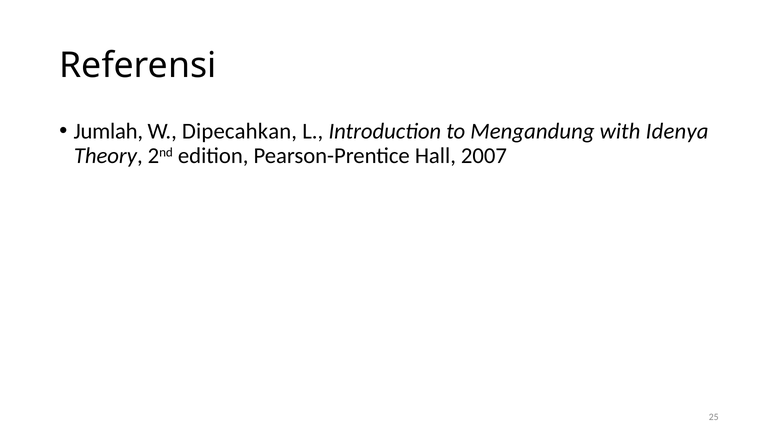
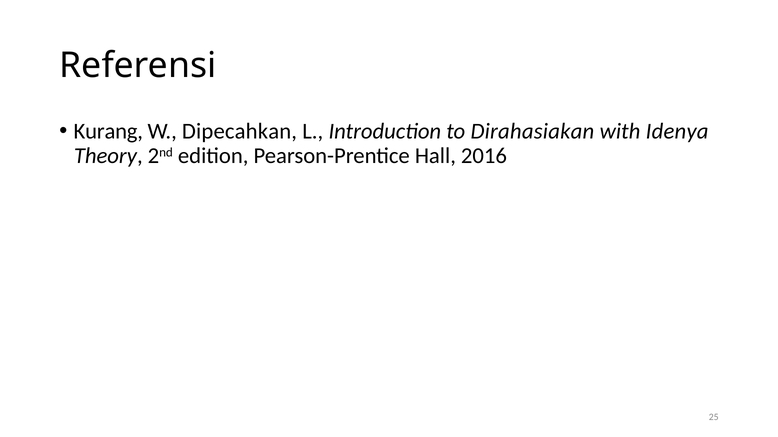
Jumlah: Jumlah -> Kurang (108, 132)
Mengandung: Mengandung -> Dirahasiakan (532, 132)
2007: 2007 -> 2016 (484, 156)
